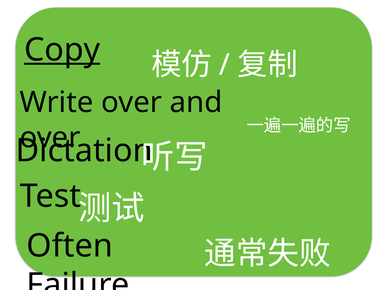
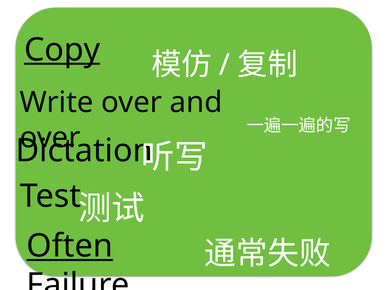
Often underline: none -> present (70, 246)
